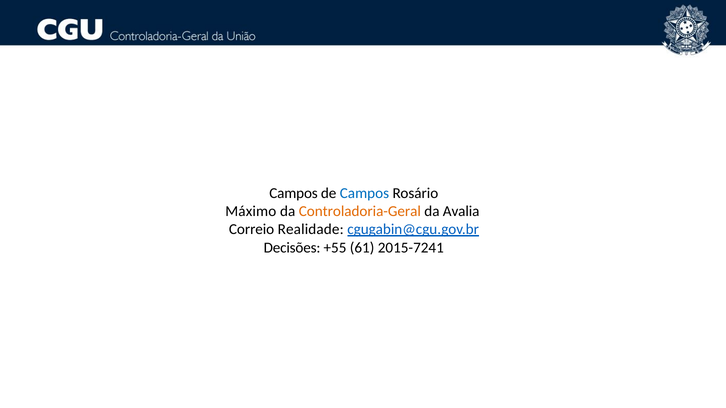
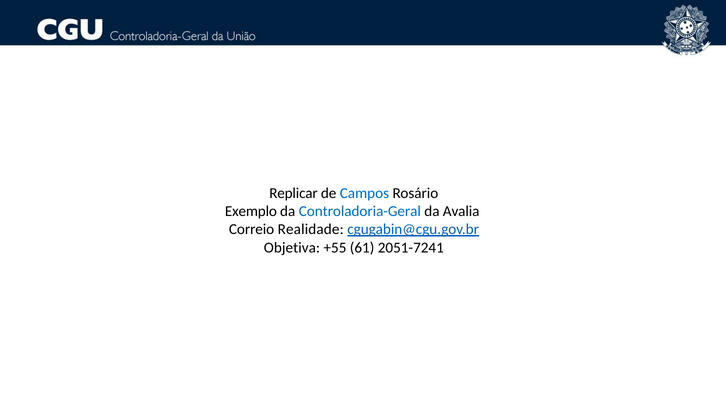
Campos: Campos -> Replicar (294, 193)
Máximo: Máximo -> Exemplo (251, 211)
Controladoria-Geral colour: orange -> blue (360, 211)
Decisões: Decisões -> Objetiva (292, 248)
2015-7241: 2015-7241 -> 2051-7241 (411, 248)
